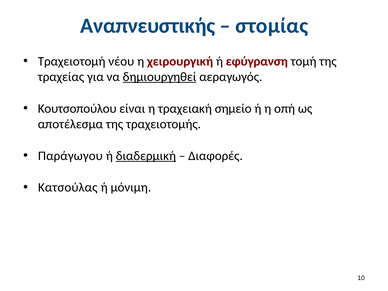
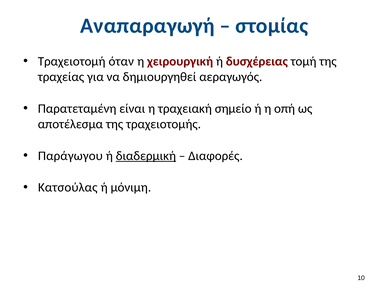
Αναπνευστικής: Αναπνευστικής -> Αναπαραγωγή (147, 26)
νέου: νέου -> όταν (121, 61)
εφύγρανση: εφύγρανση -> δυσχέρειας (257, 61)
δημιουργηθεί underline: present -> none (160, 77)
Κουτσοπούλου: Κουτσοπούλου -> Παρατεταμένη (77, 109)
